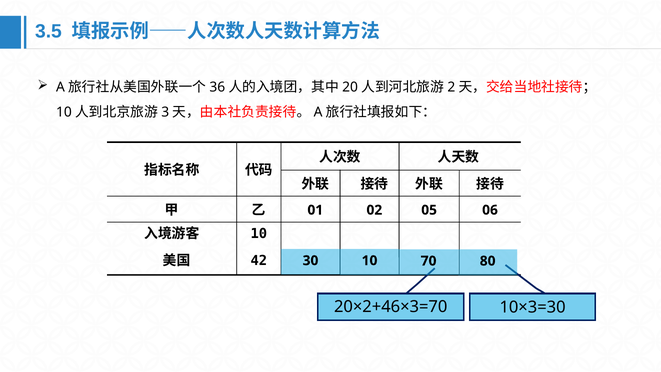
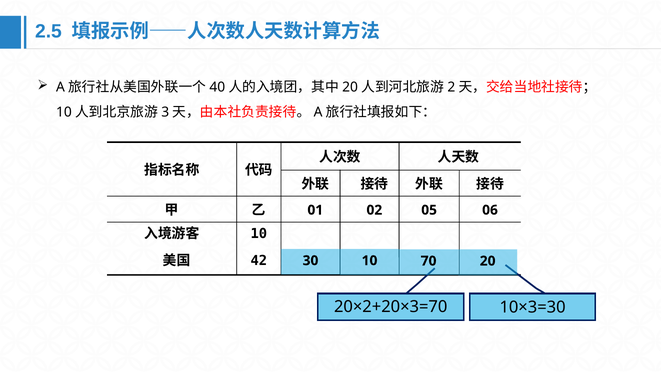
3.5: 3.5 -> 2.5 (48, 31)
36: 36 -> 40 (217, 87)
30 80: 80 -> 20 (488, 261)
20×2+46×3=70: 20×2+46×3=70 -> 20×2+20×3=70 (391, 307)
